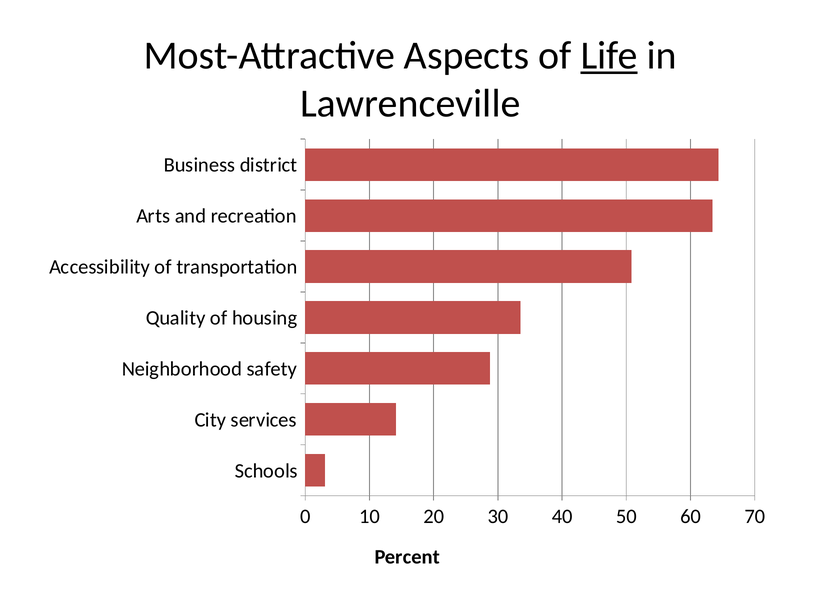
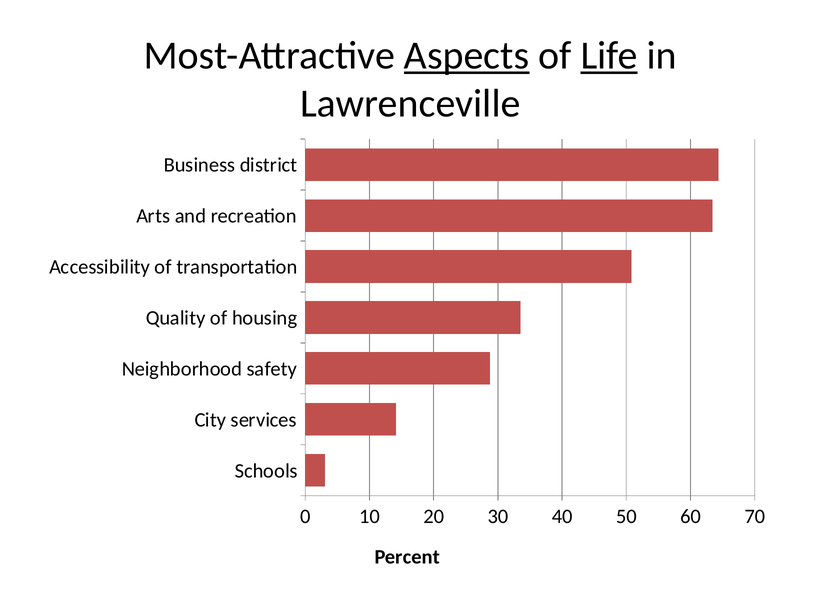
Aspects underline: none -> present (467, 55)
